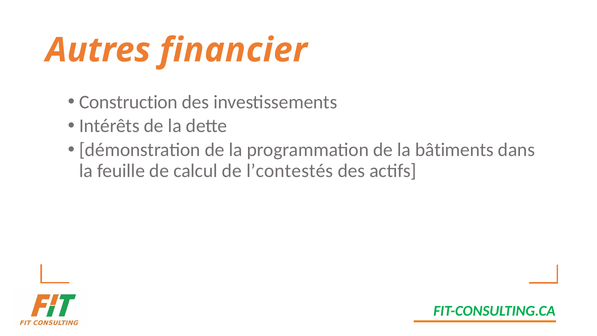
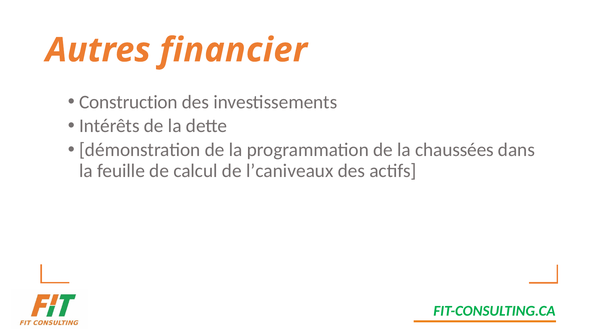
bâtiments: bâtiments -> chaussées (454, 150)
l’contestés: l’contestés -> l’caniveaux (290, 171)
